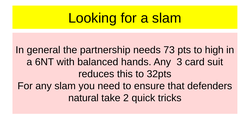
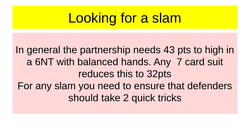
73: 73 -> 43 (169, 50)
3: 3 -> 7 (179, 62)
natural: natural -> should (83, 99)
